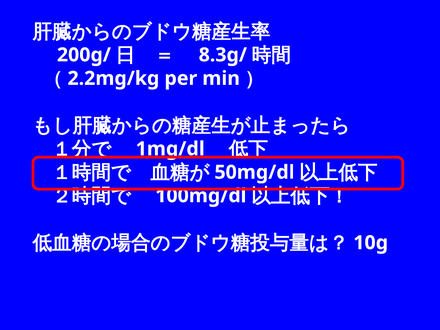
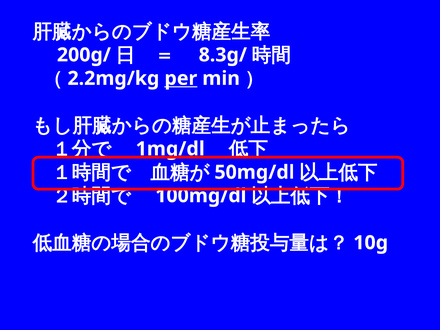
per underline: none -> present (181, 78)
